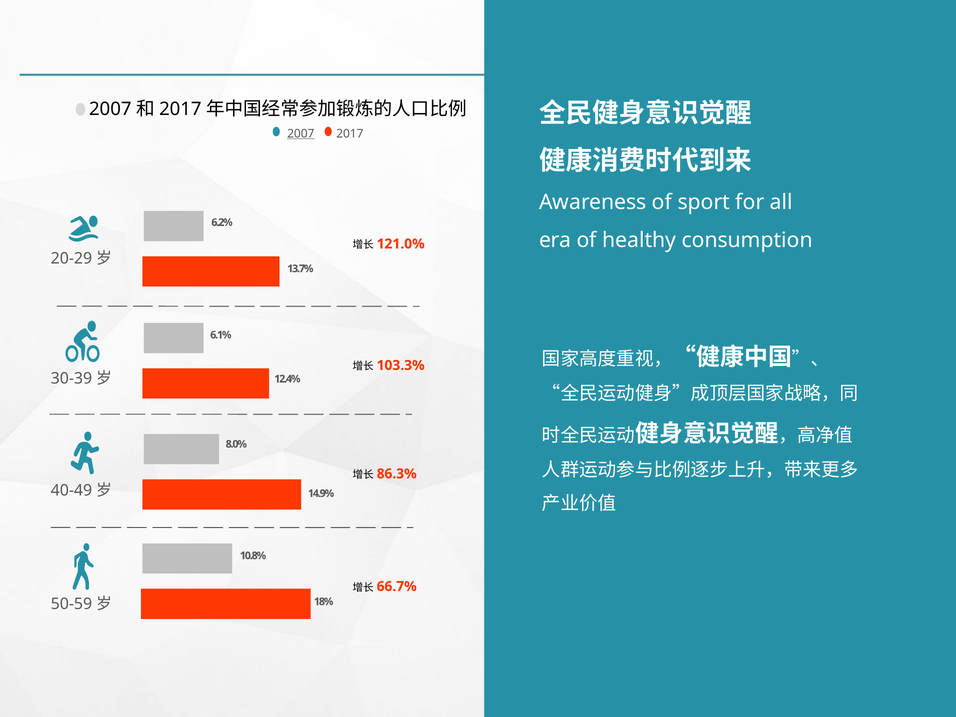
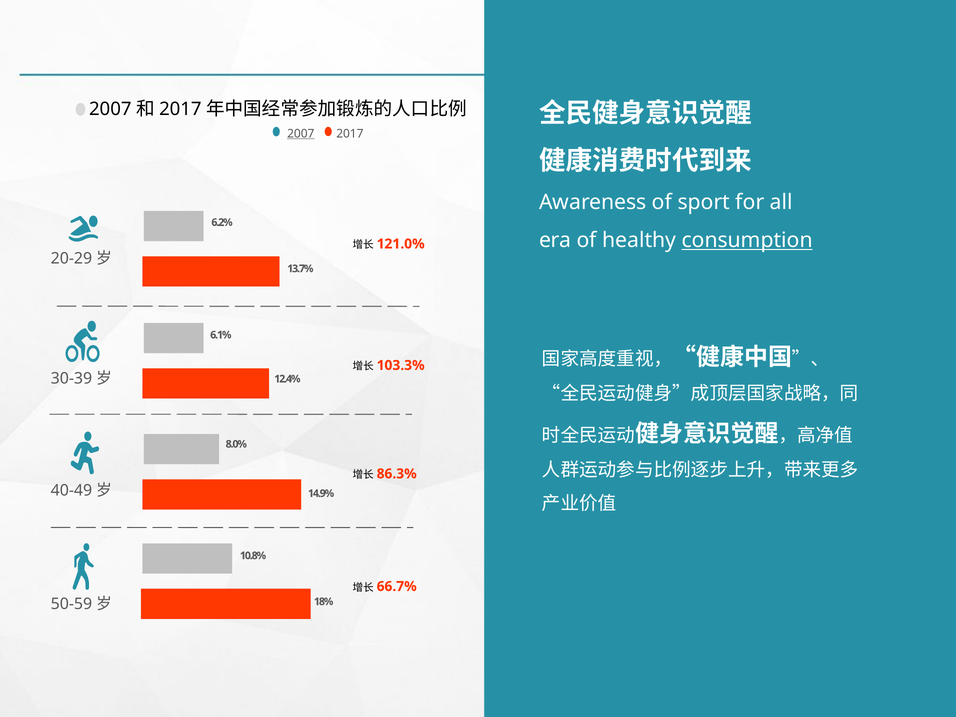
consumption underline: none -> present (747, 240)
